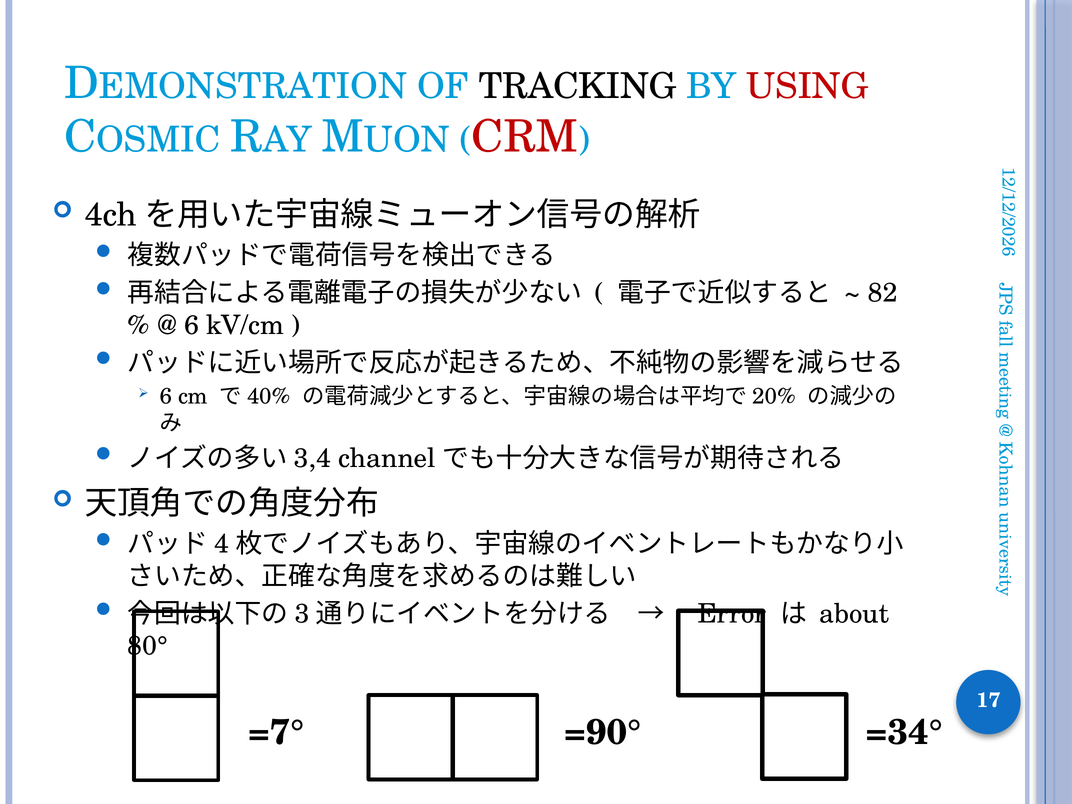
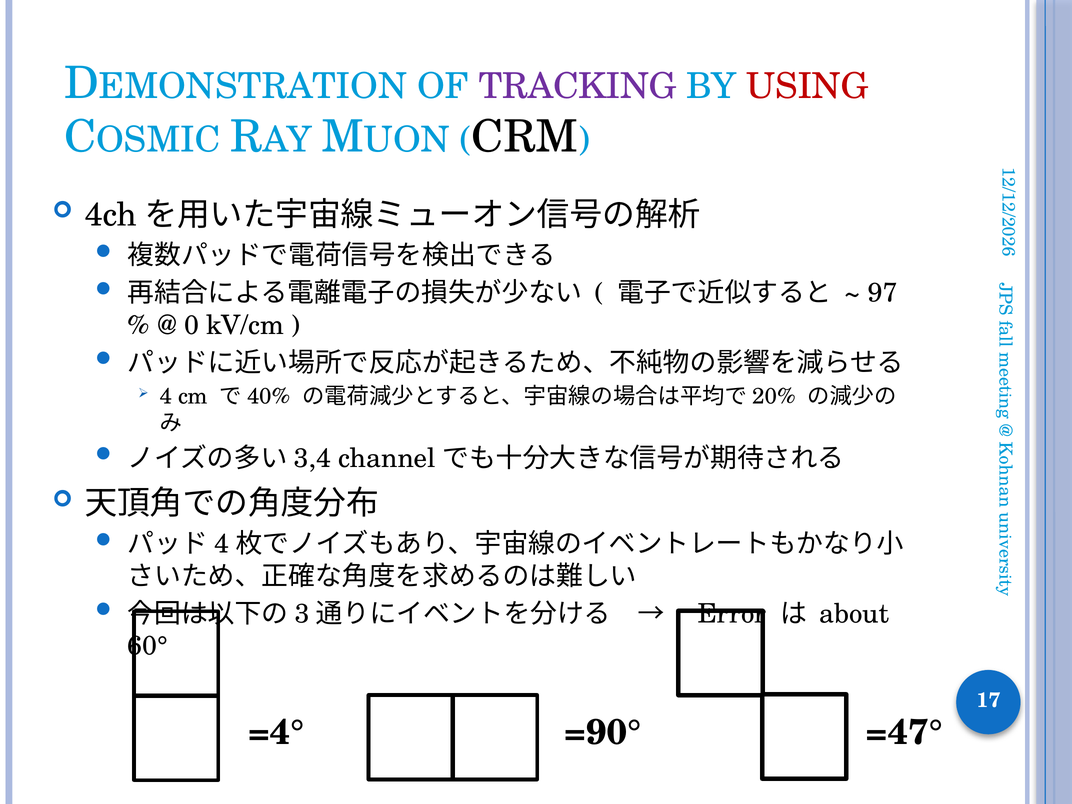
TRACKING colour: black -> purple (578, 87)
CRM colour: red -> black (525, 137)
82: 82 -> 97 (883, 293)
6: 6 -> 0 (192, 325)
6: 6 -> 4 (166, 396)
80°: 80° -> 60° (148, 646)
=7°: =7° -> =4° (276, 733)
=34°: =34° -> =47° (904, 733)
